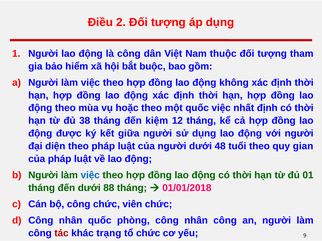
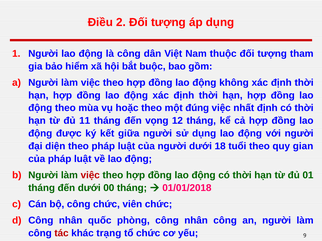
một quốc: quốc -> đúng (197, 108)
38: 38 -> 11 (85, 121)
kiệm: kiệm -> vọng (157, 121)
48: 48 -> 18 (220, 146)
việc colour: blue -> red (90, 175)
88: 88 -> 00 (109, 188)
